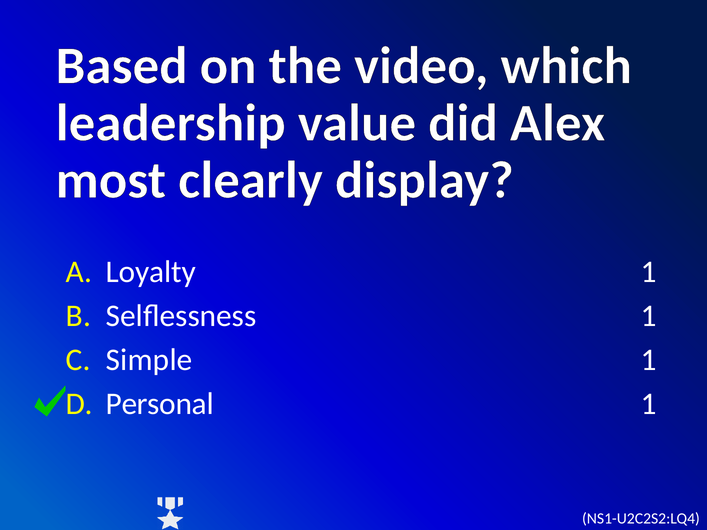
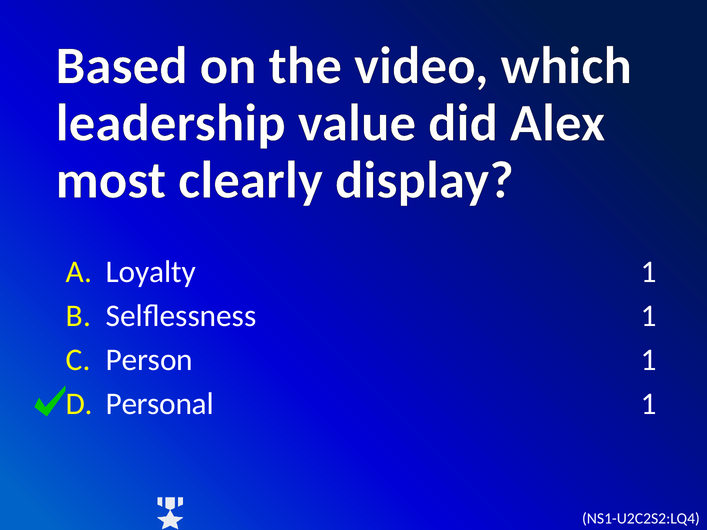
Simple: Simple -> Person (149, 360)
